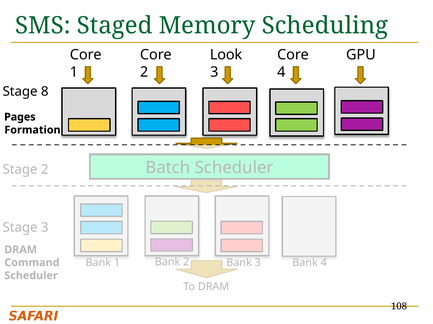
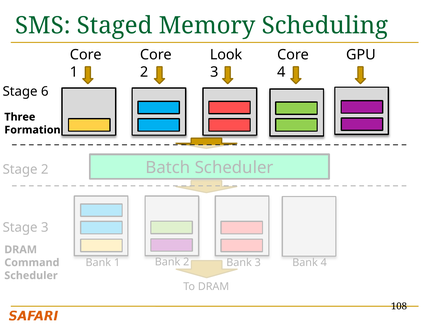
8: 8 -> 6 (45, 92)
Pages: Pages -> Three (20, 117)
